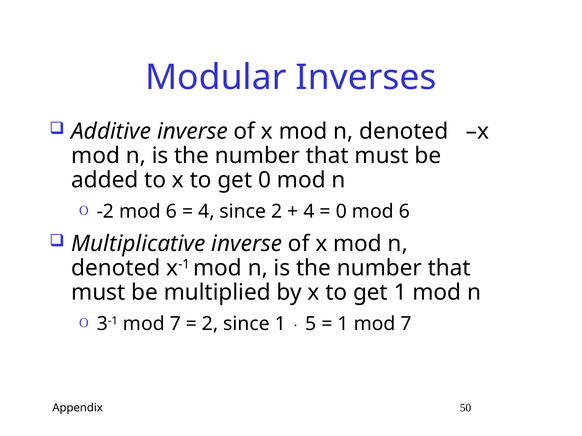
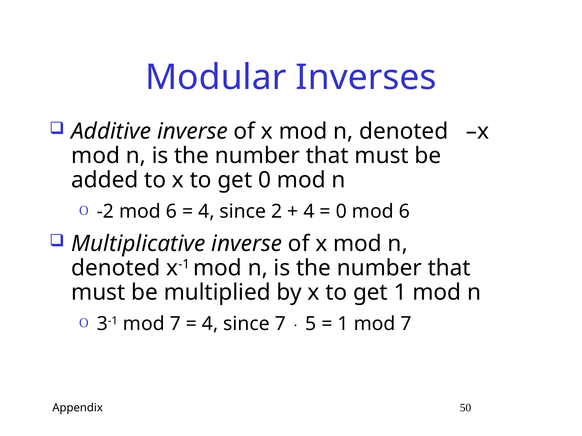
2: 2 -> 4 (210, 324)
since 1: 1 -> 7 (280, 324)
